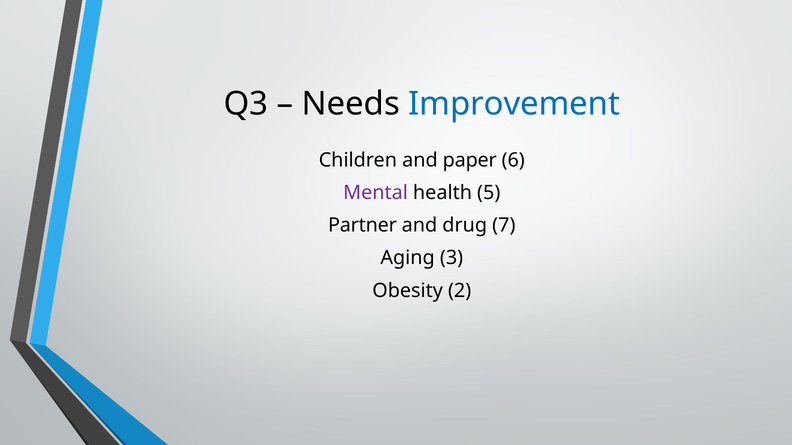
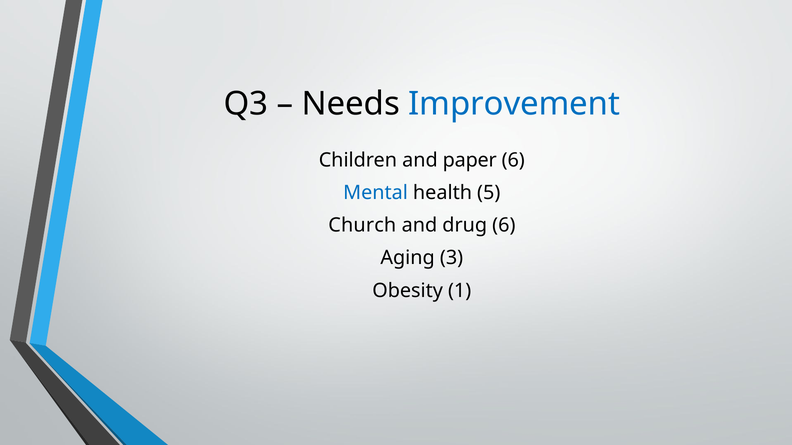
Mental colour: purple -> blue (376, 193)
Partner: Partner -> Church (362, 225)
drug 7: 7 -> 6 (504, 225)
2: 2 -> 1 (460, 291)
